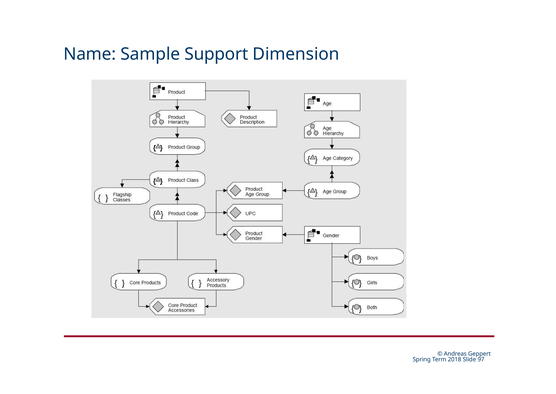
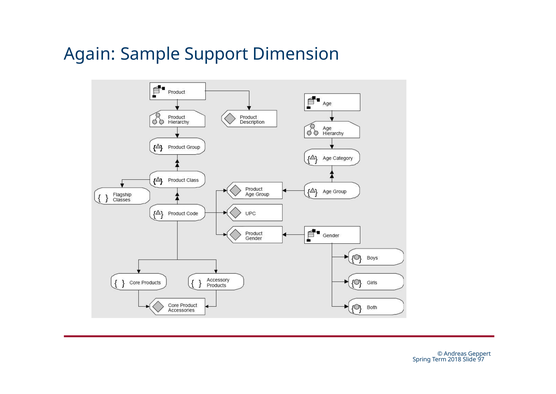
Name: Name -> Again (90, 54)
